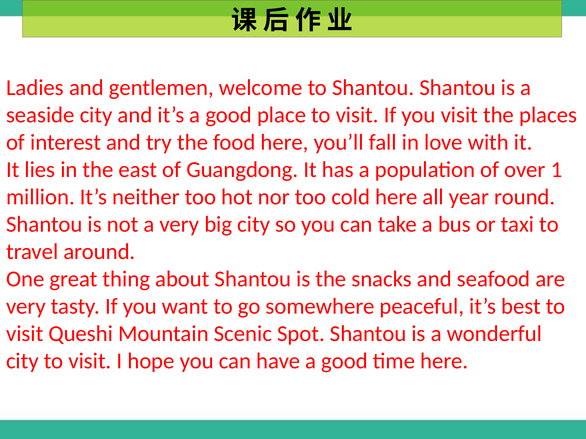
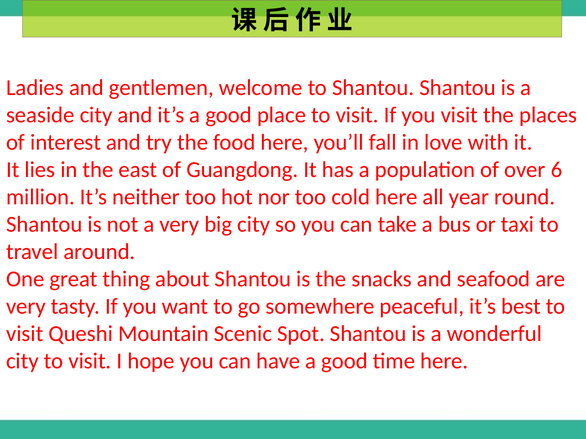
1: 1 -> 6 (556, 170)
